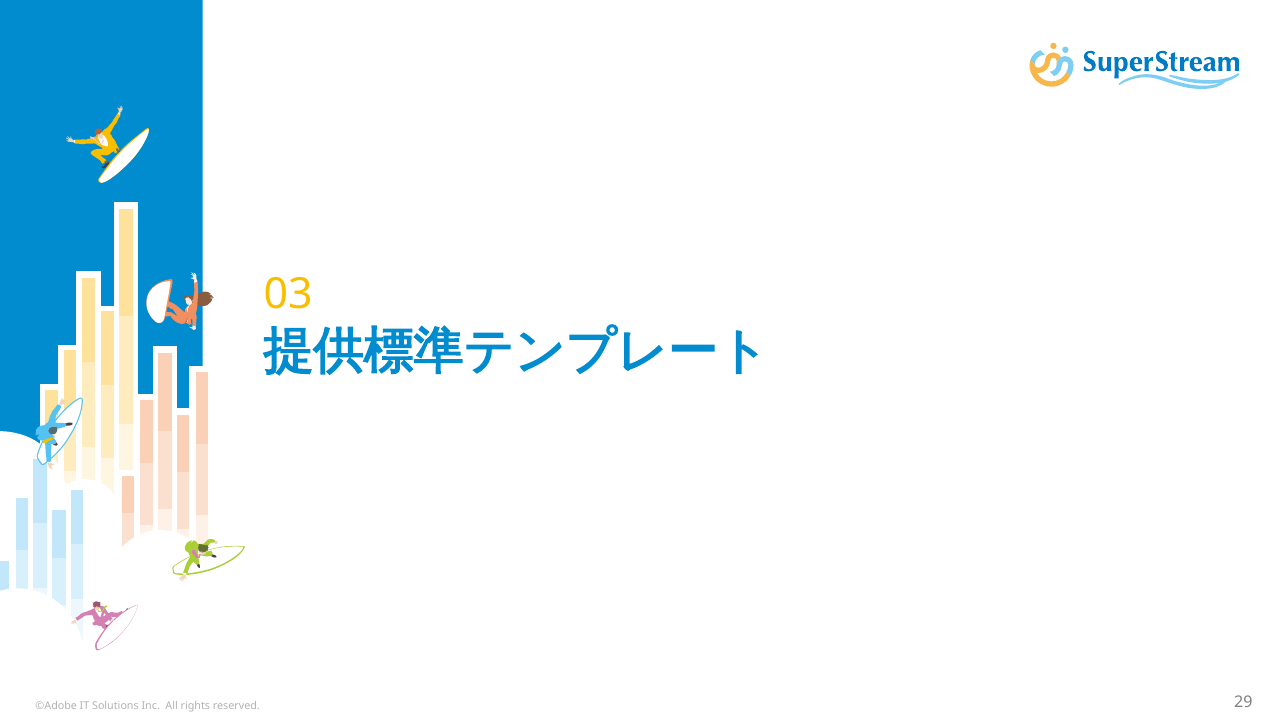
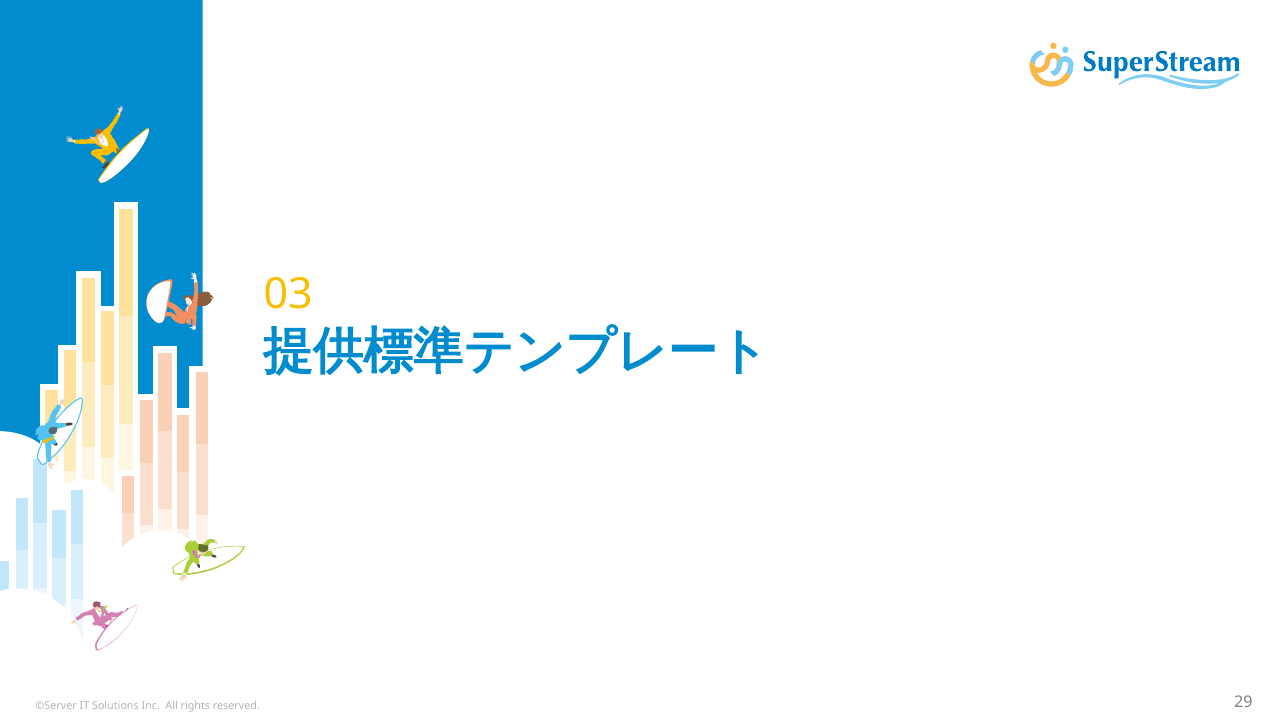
©Adobe: ©Adobe -> ©Server (56, 706)
